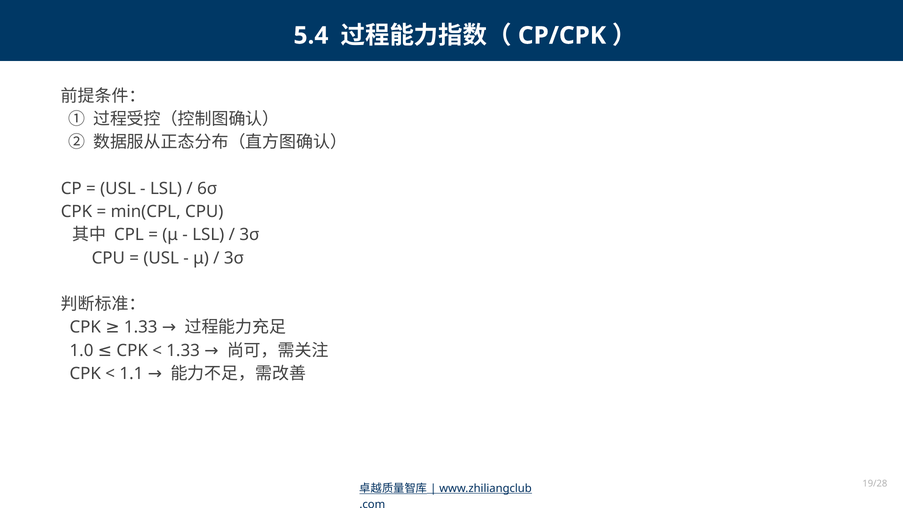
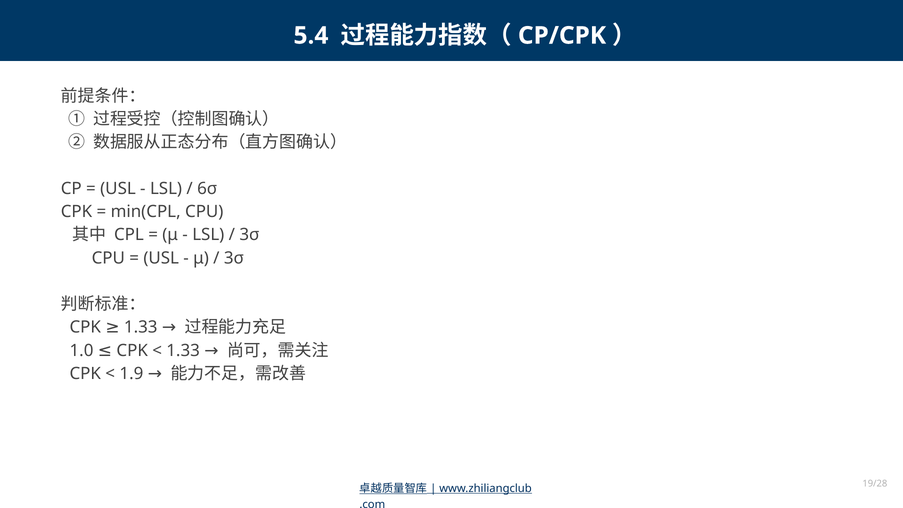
1.1: 1.1 -> 1.9 (131, 374)
